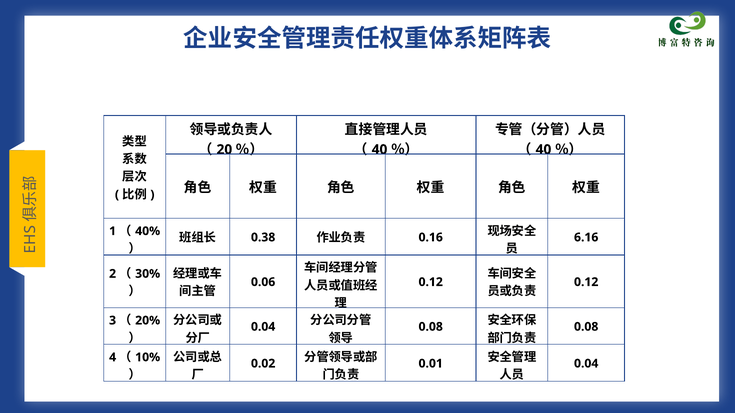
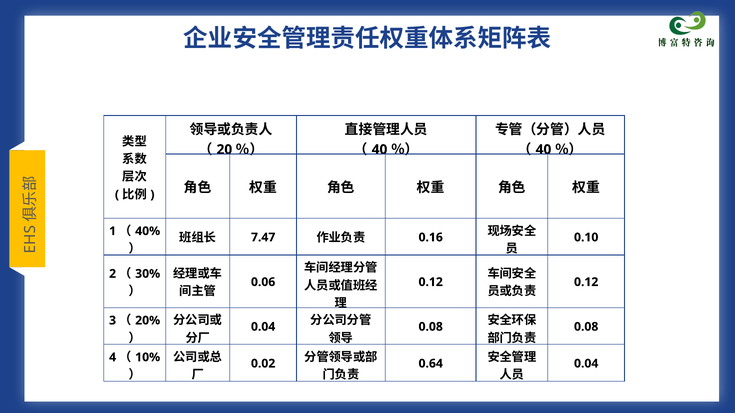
0.38: 0.38 -> 7.47 (263, 238)
6.16: 6.16 -> 0.10 (586, 238)
0.01: 0.01 -> 0.64 (431, 364)
